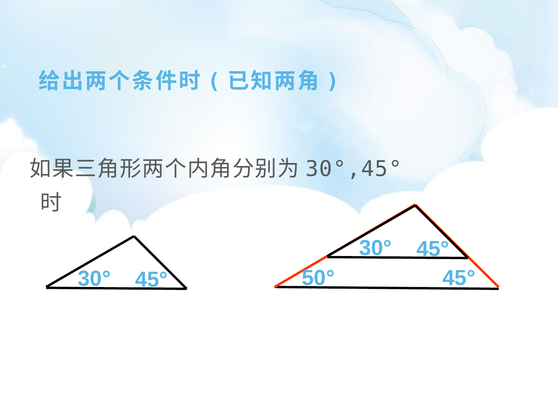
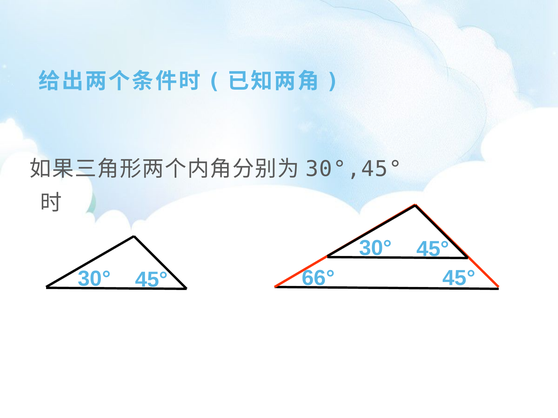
50°: 50° -> 66° (318, 278)
